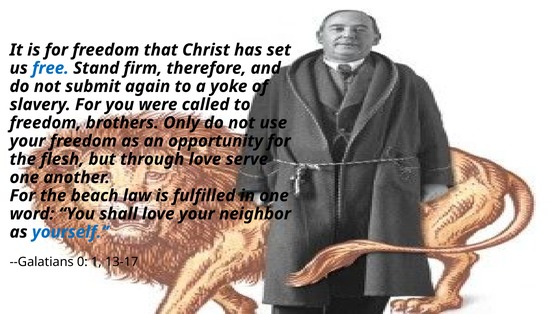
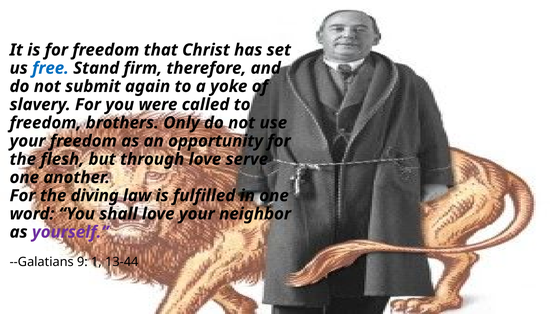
beach: beach -> diving (95, 196)
yourself colour: blue -> purple (70, 232)
0: 0 -> 9 (82, 262)
13-17: 13-17 -> 13-44 (122, 262)
